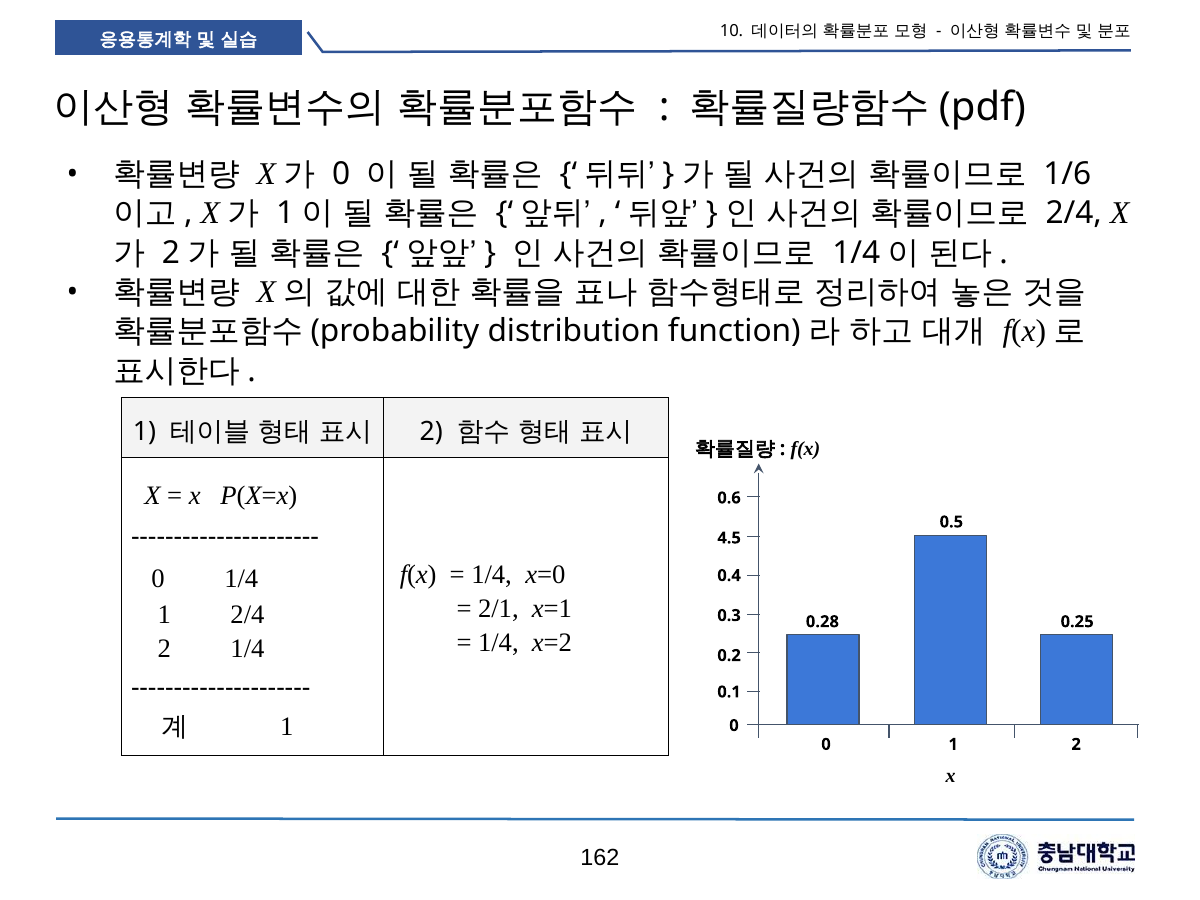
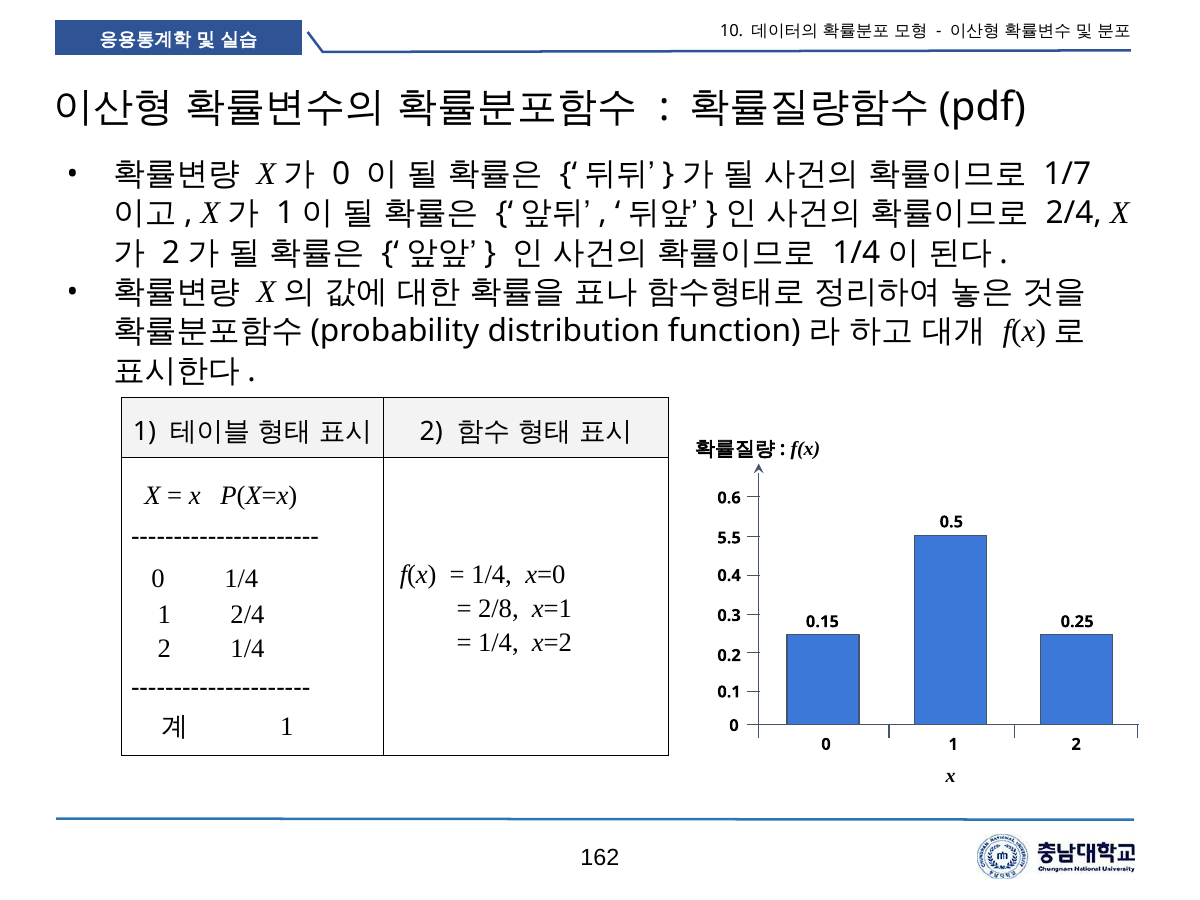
1/6: 1/6 -> 1/7 (1067, 174)
4.5: 4.5 -> 5.5 (729, 538)
2/1: 2/1 -> 2/8 (498, 609)
0.28: 0.28 -> 0.15 (822, 622)
